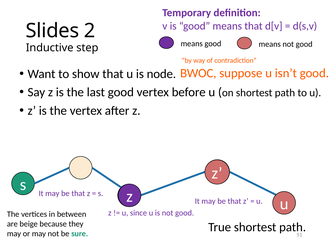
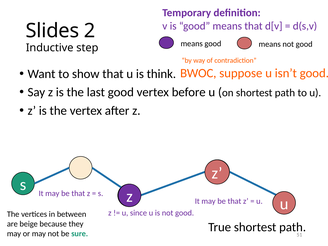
node: node -> think (161, 74)
